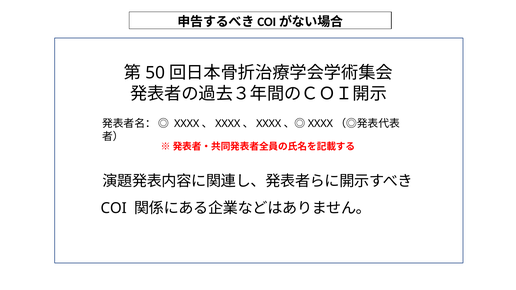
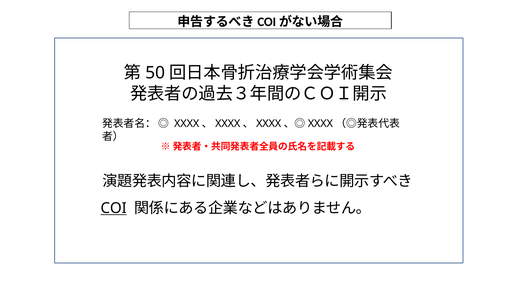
COI underline: none -> present (114, 208)
